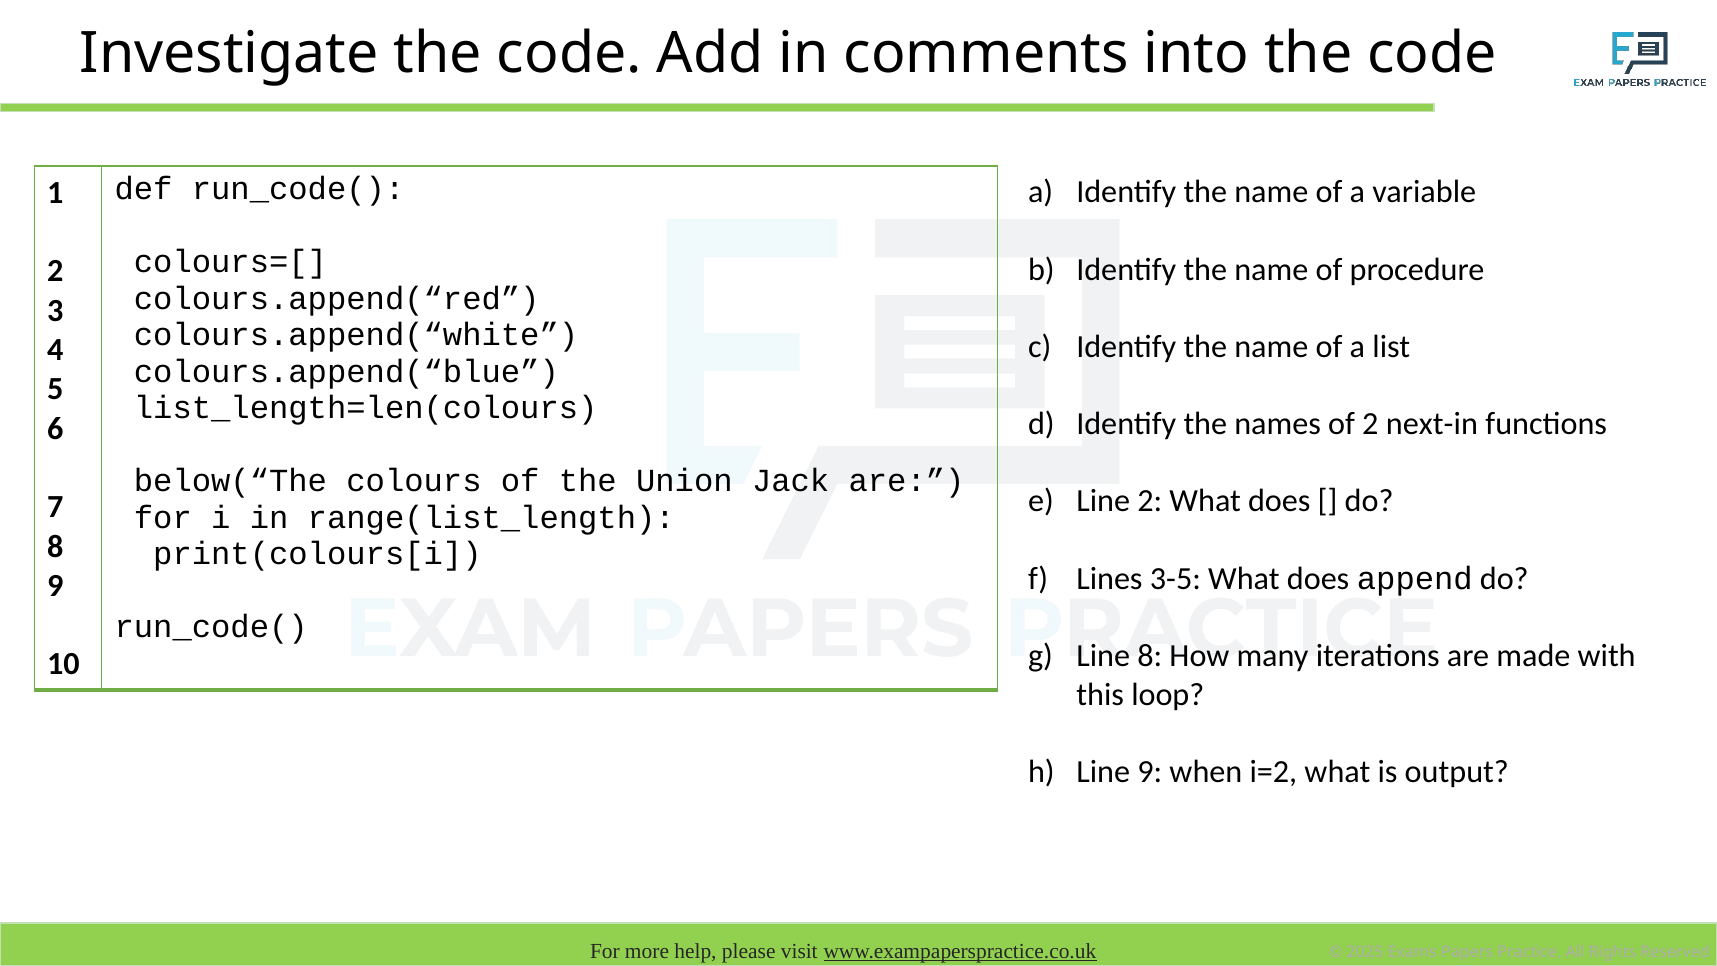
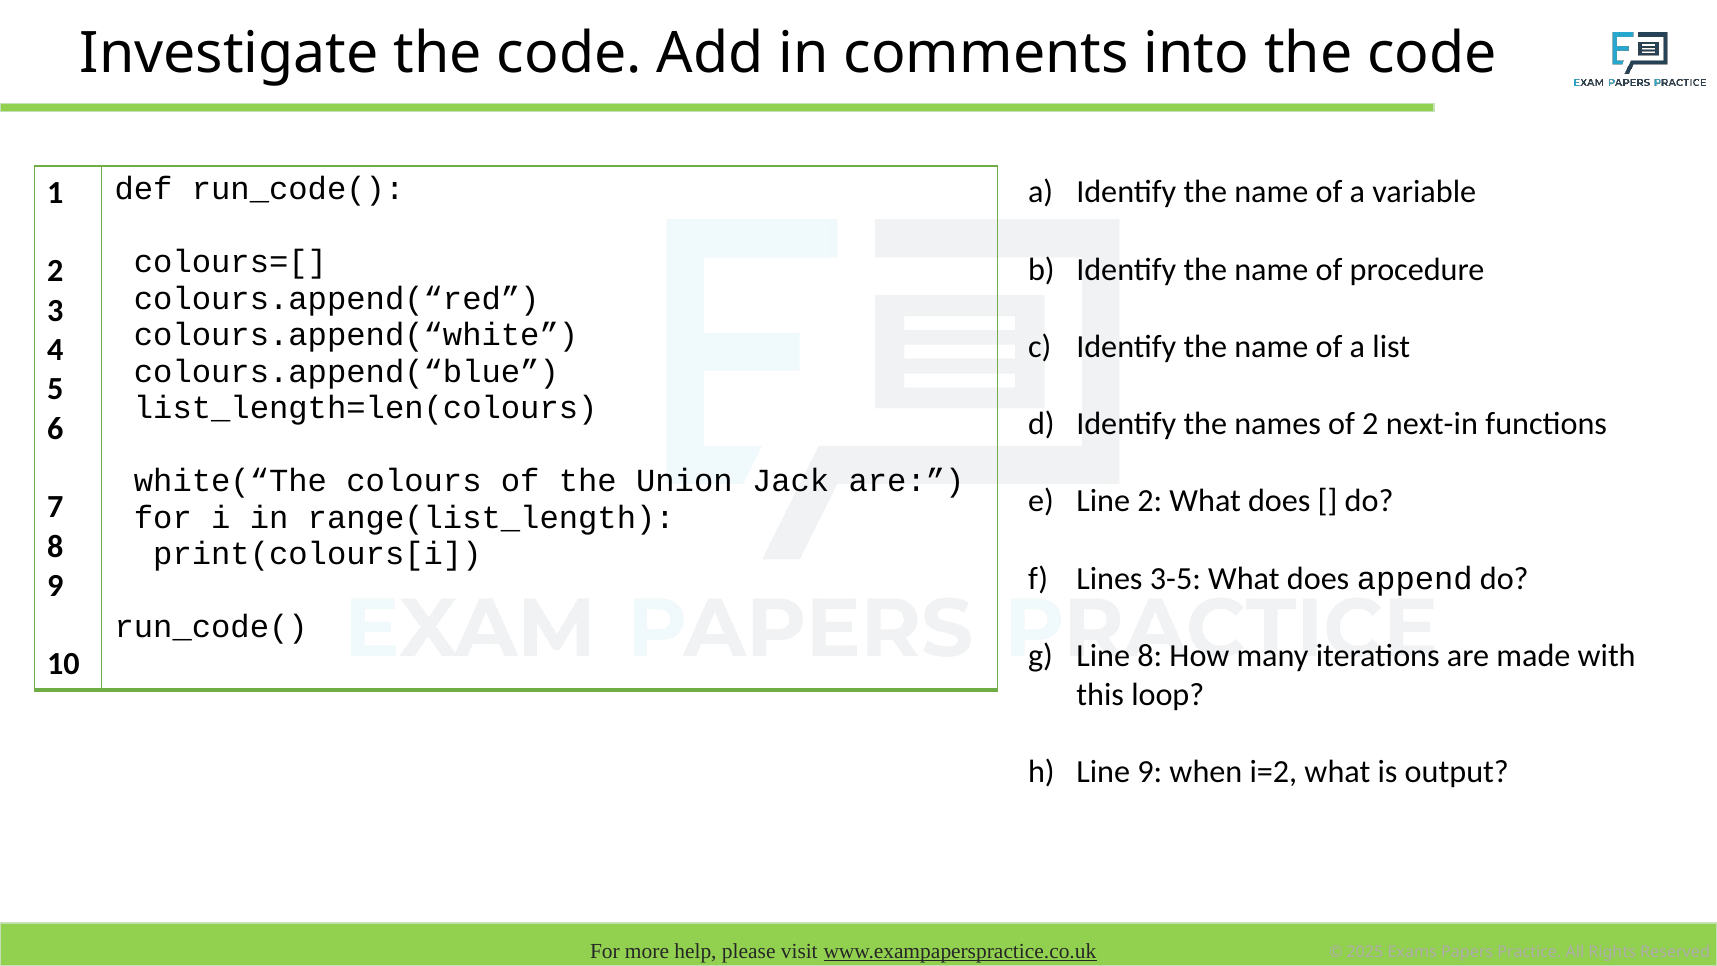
below(“The: below(“The -> white(“The (230, 481)
